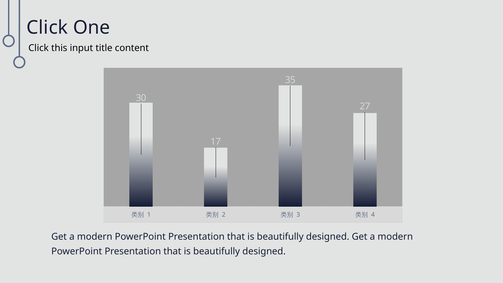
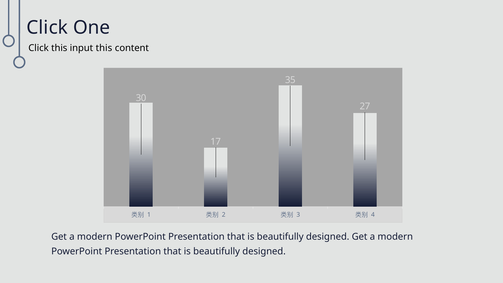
input title: title -> this (104, 48)
